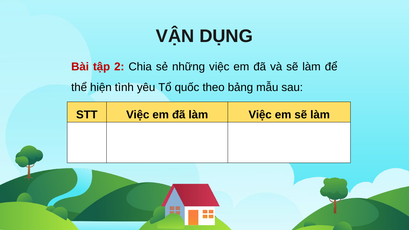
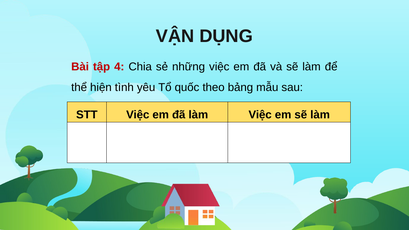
2: 2 -> 4 (119, 67)
